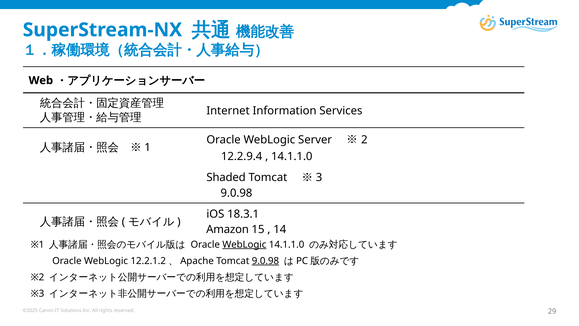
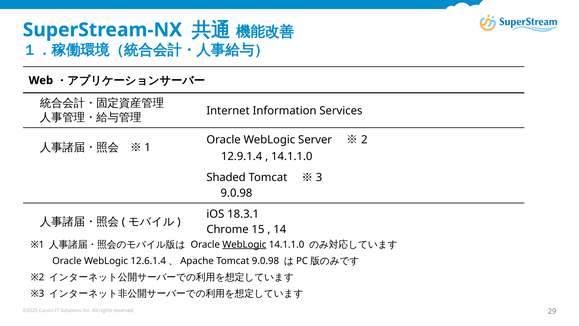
12.2.9.4: 12.2.9.4 -> 12.9.1.4 (242, 156)
Amazon: Amazon -> Chrome (228, 229)
12.2.1.2: 12.2.1.2 -> 12.6.1.4 (148, 261)
9.0.98 underline: present -> none (265, 261)
